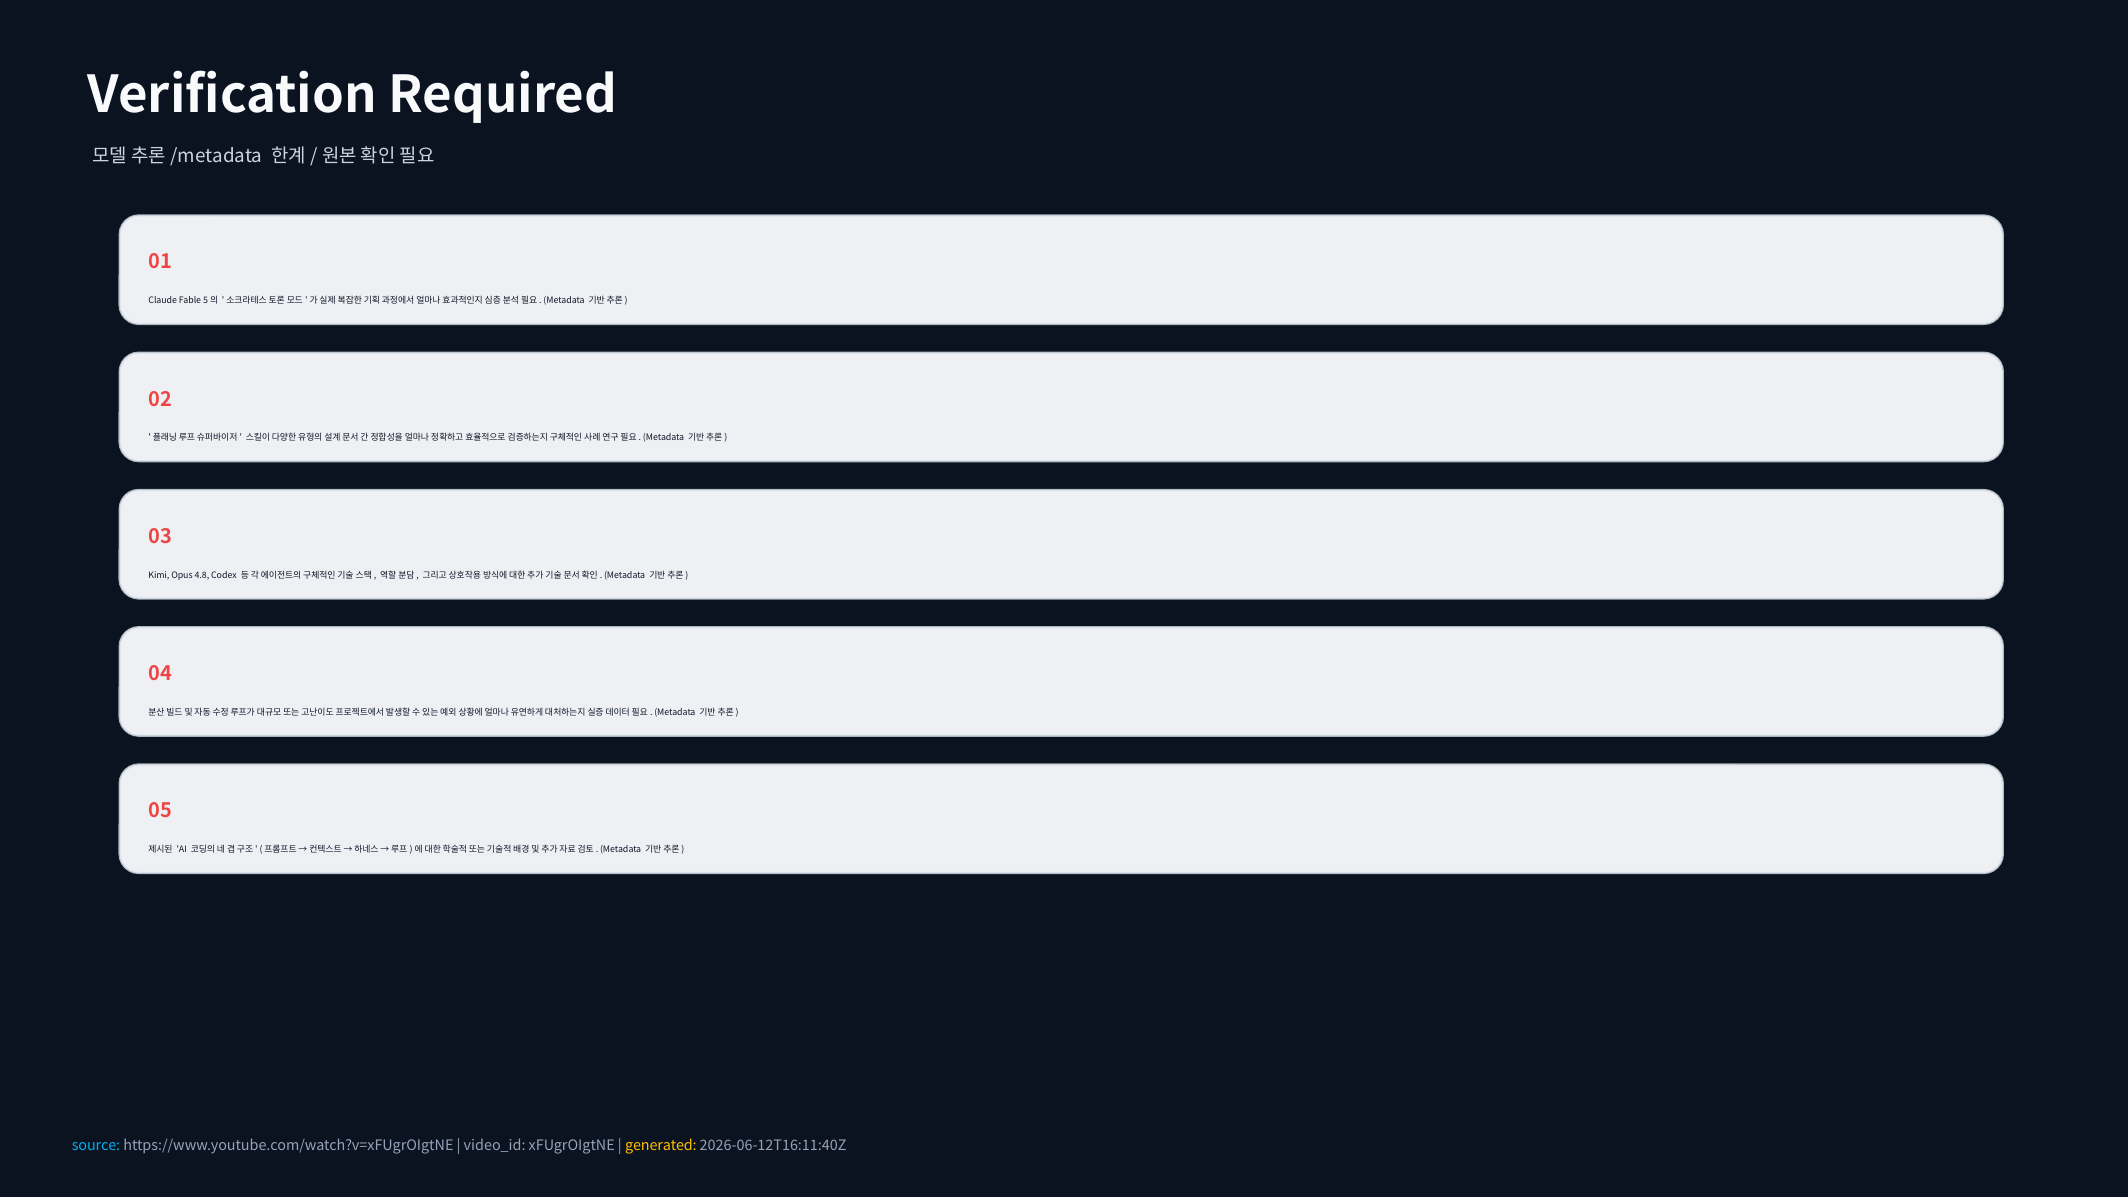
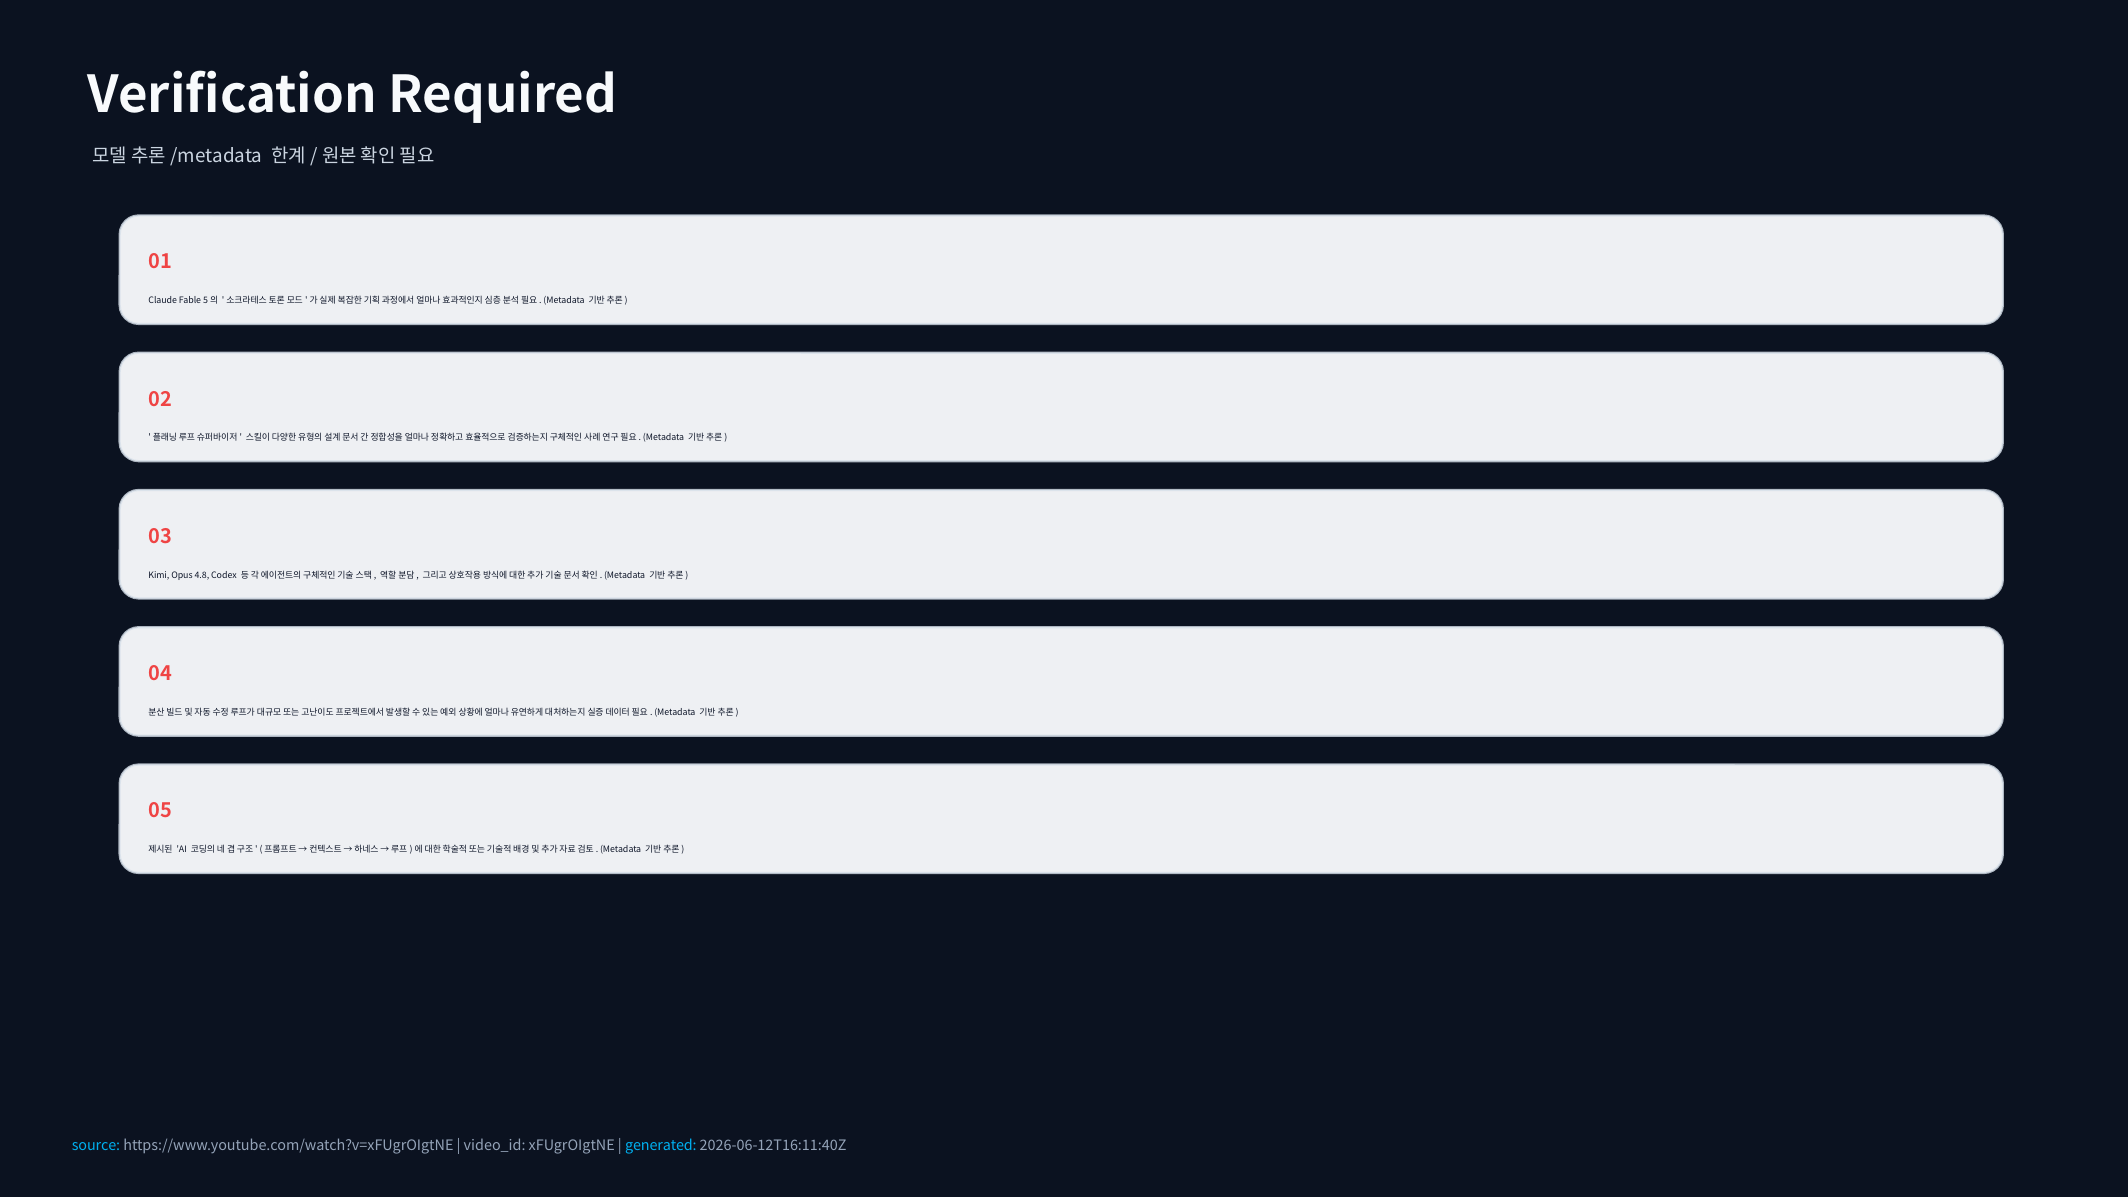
generated colour: yellow -> light blue (661, 1146)
